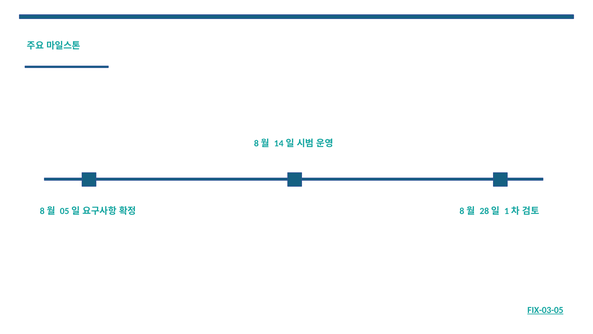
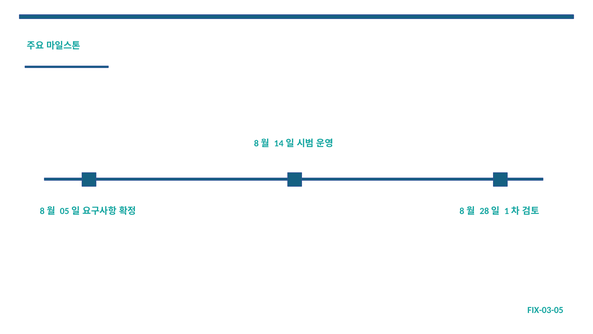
FIX-03-05 underline: present -> none (545, 310)
